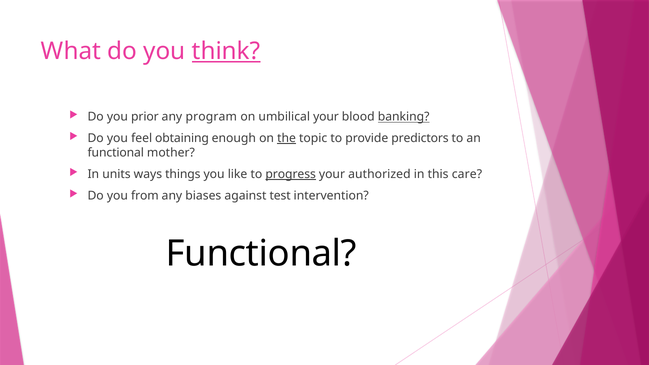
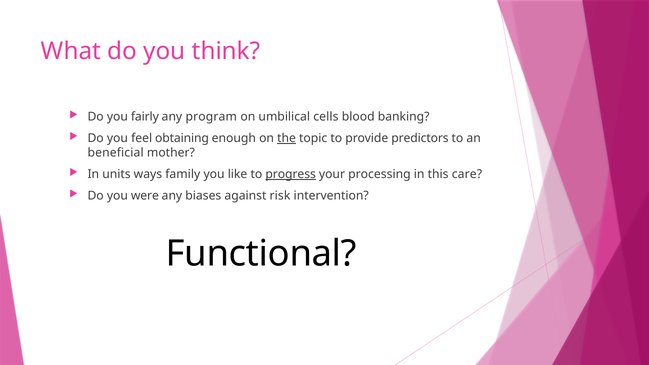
think underline: present -> none (226, 51)
prior: prior -> fairly (145, 117)
umbilical your: your -> cells (326, 117)
banking underline: present -> none (404, 117)
functional: functional -> beneficial (116, 153)
things: things -> family (183, 174)
authorized: authorized -> processing (379, 174)
from: from -> were (145, 196)
test: test -> risk (280, 196)
